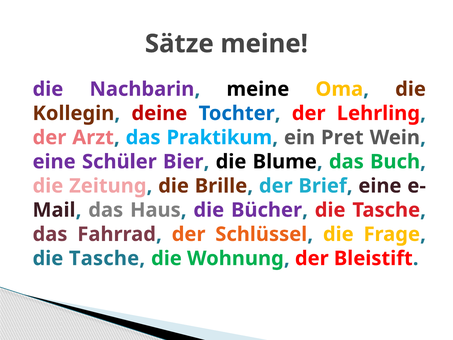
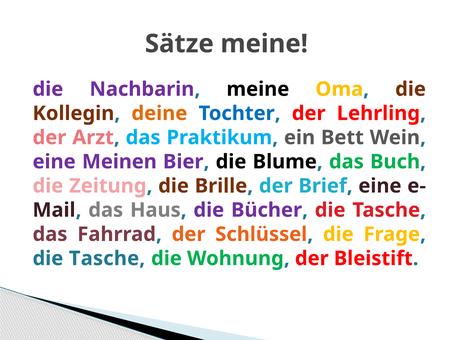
deine colour: red -> orange (159, 113)
Pret: Pret -> Bett (342, 137)
Schüler: Schüler -> Meinen (119, 162)
